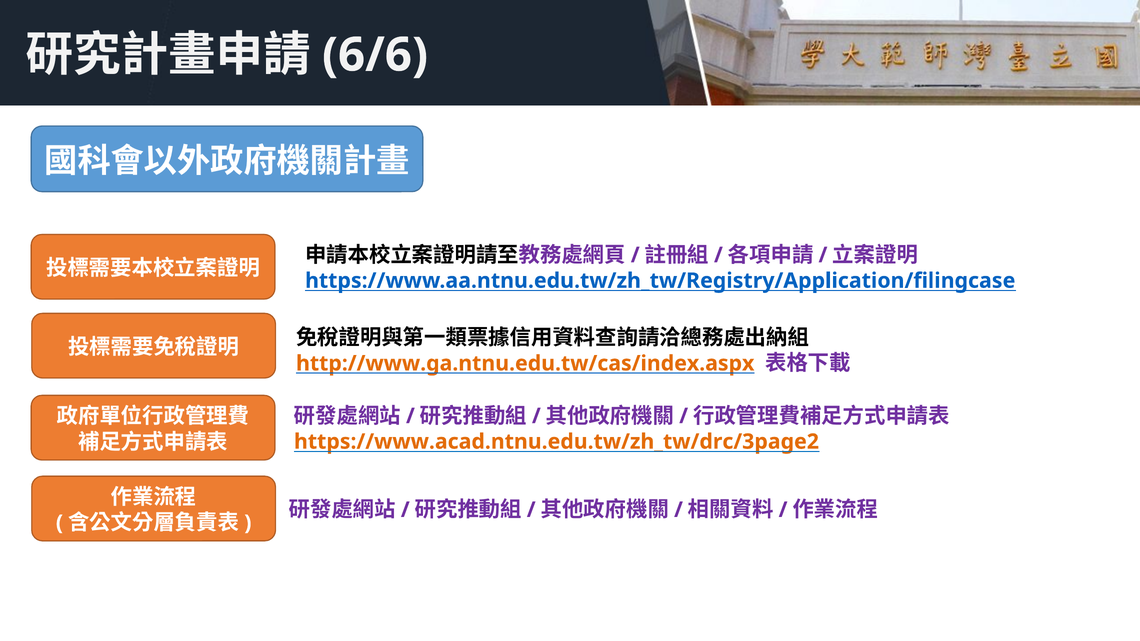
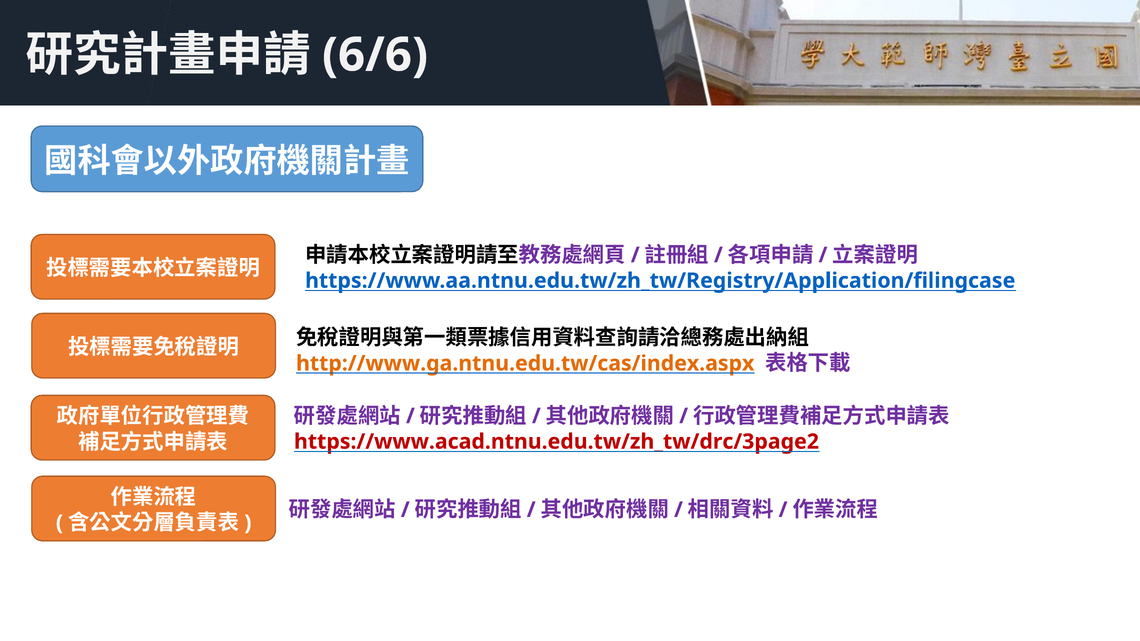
https://www.acad.ntnu.edu.tw/zh_tw/drc/3page2 colour: orange -> red (556, 442)
